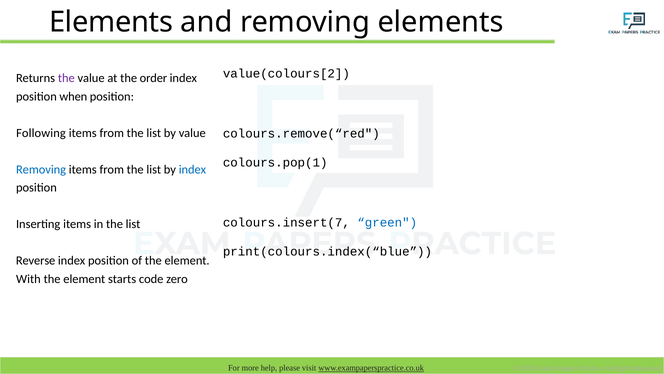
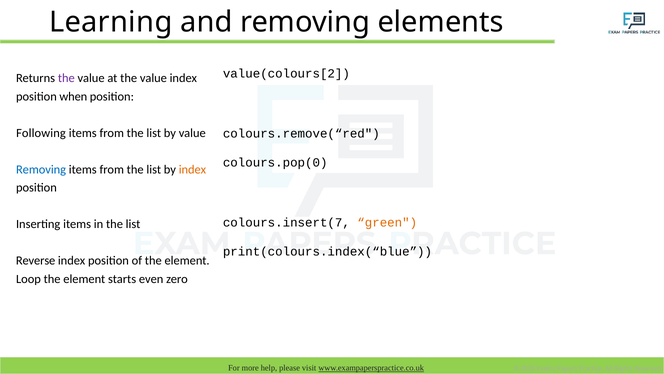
Elements: Elements -> Learning (111, 22)
at the order: order -> value (153, 78)
colours.pop(1: colours.pop(1 -> colours.pop(0 (275, 163)
index colour: blue -> orange (192, 169)
green colour: blue -> orange (387, 222)
With: With -> Loop (28, 279)
code: code -> even (151, 279)
